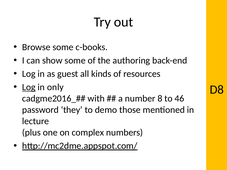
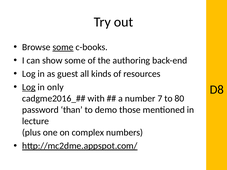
some underline: none -> present (63, 47)
8: 8 -> 7 (160, 99)
46: 46 -> 80 (179, 99)
they: they -> than (72, 110)
